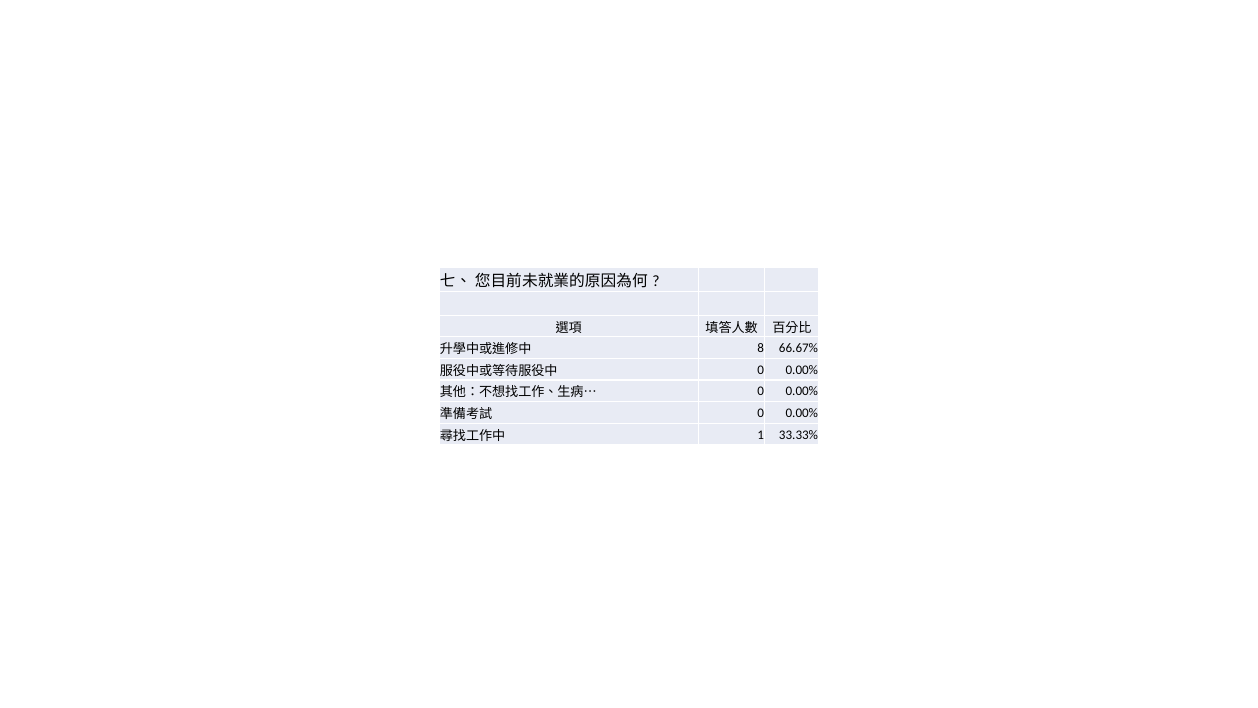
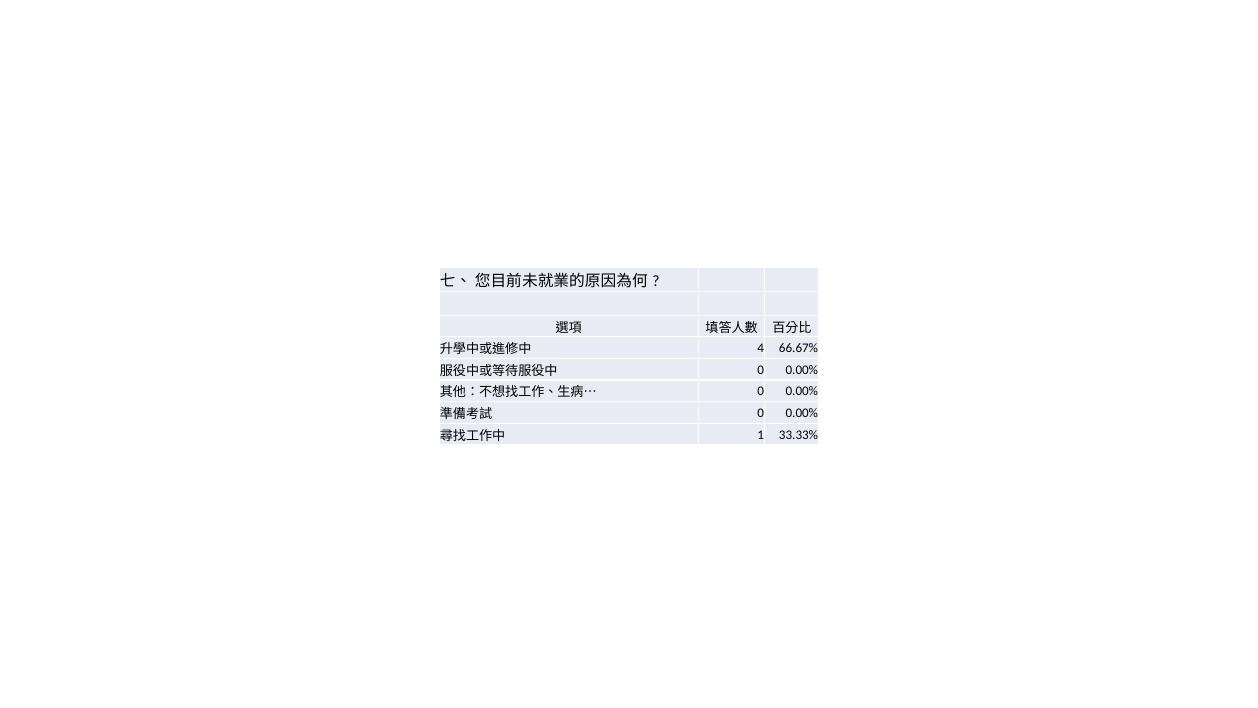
8: 8 -> 4 (761, 348)
